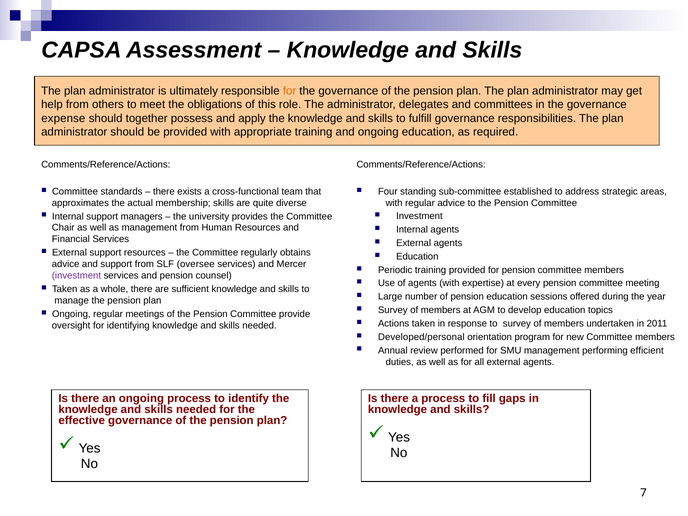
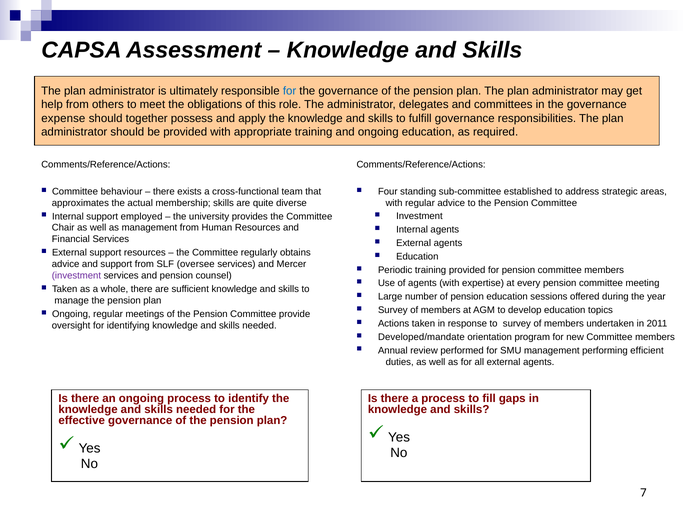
for colour: orange -> blue (290, 91)
standards: standards -> behaviour (122, 191)
managers: managers -> employed (142, 216)
Developed/personal: Developed/personal -> Developed/mandate (421, 337)
